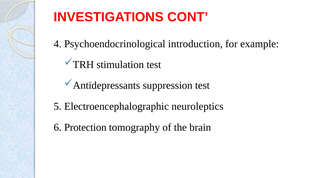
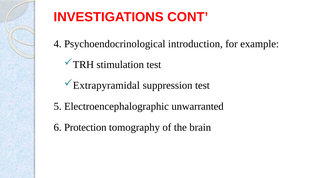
Antidepressants: Antidepressants -> Extrapyramidal (106, 85)
neuroleptics: neuroleptics -> unwarranted (198, 106)
